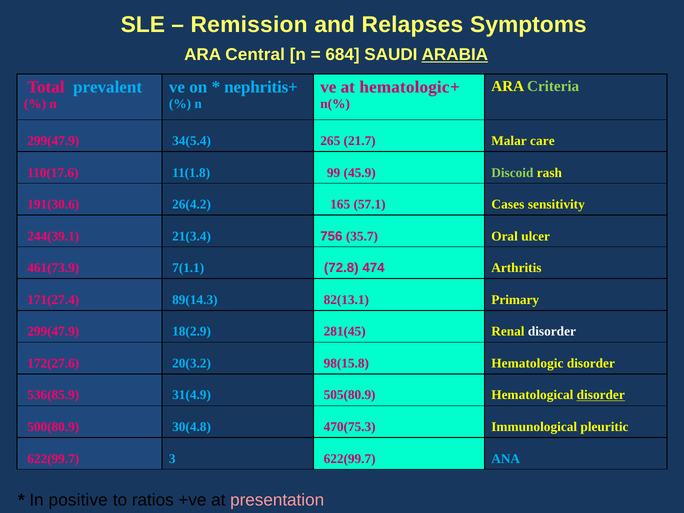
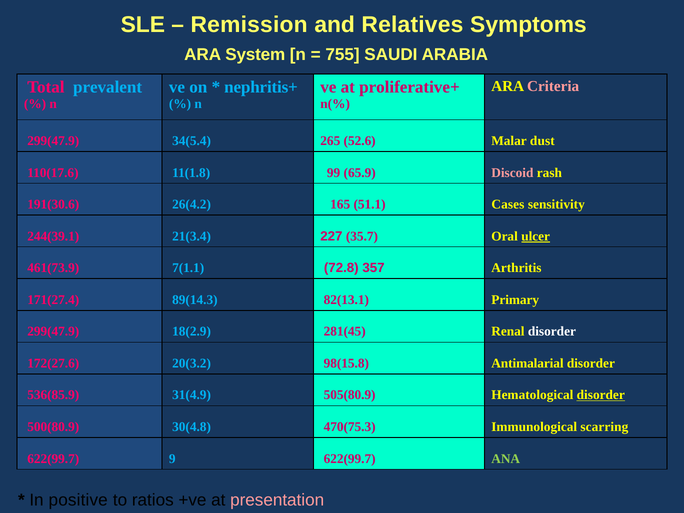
Relapses: Relapses -> Relatives (412, 25)
Central: Central -> System (255, 55)
684: 684 -> 755 (342, 55)
ARABIA underline: present -> none (455, 55)
Criteria colour: light green -> pink (553, 86)
at hematologic: hematologic -> proliferative (405, 87)
21.7: 21.7 -> 52.6 (360, 141)
care: care -> dust (542, 141)
45.9: 45.9 -> 65.9 (360, 173)
Discoid colour: light green -> pink (512, 173)
57.1: 57.1 -> 51.1 (370, 204)
756: 756 -> 227 (331, 236)
ulcer underline: none -> present (536, 236)
474: 474 -> 357 (374, 268)
Hematologic: Hematologic -> Antimalarial (527, 363)
pleuritic: pleuritic -> scarring (604, 427)
3: 3 -> 9 (172, 459)
ANA colour: light blue -> light green (506, 459)
